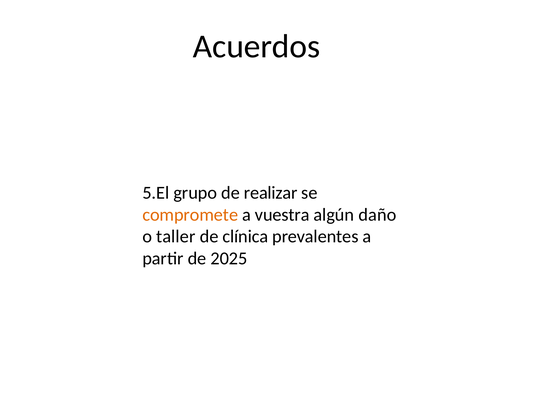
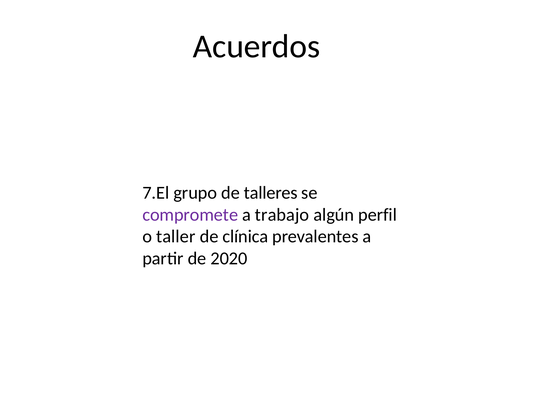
5.El: 5.El -> 7.El (156, 193)
realizar: realizar -> talleres (271, 193)
compromete colour: orange -> purple (190, 215)
vuestra: vuestra -> trabajo (282, 215)
daño: daño -> perfil (378, 215)
2025: 2025 -> 2020 (229, 259)
